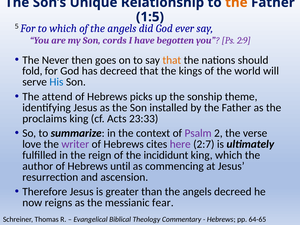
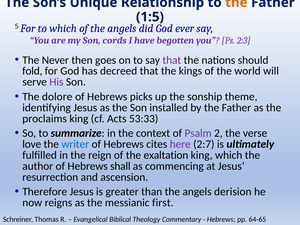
2:9: 2:9 -> 2:3 (244, 40)
that colour: orange -> purple (172, 60)
His colour: blue -> purple (56, 82)
attend: attend -> dolore (57, 97)
23:33: 23:33 -> 53:33 (144, 119)
writer colour: purple -> blue (75, 144)
incididunt: incididunt -> exaltation (166, 155)
until: until -> shall (120, 166)
angels decreed: decreed -> derision (233, 192)
fear: fear -> first (163, 203)
